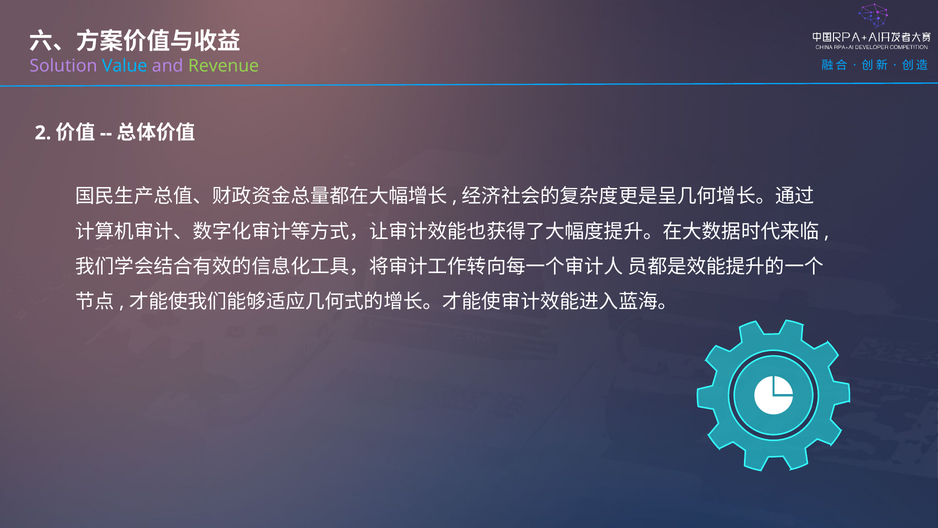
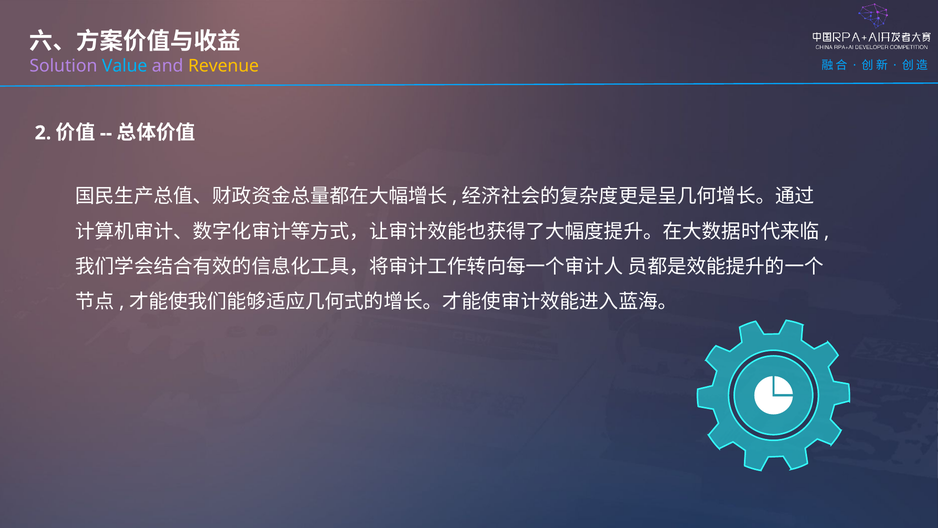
Revenue colour: light green -> yellow (224, 66)
